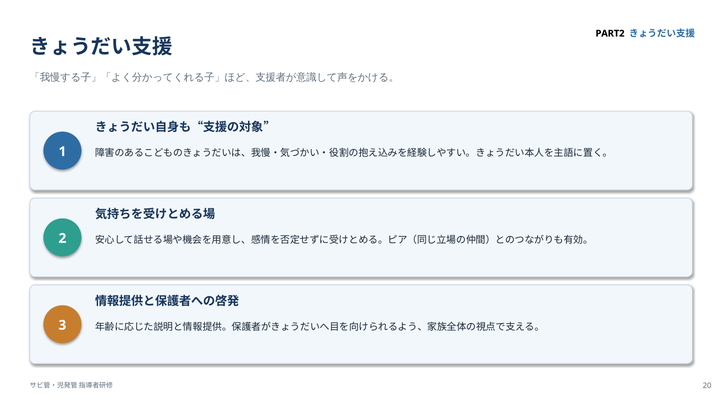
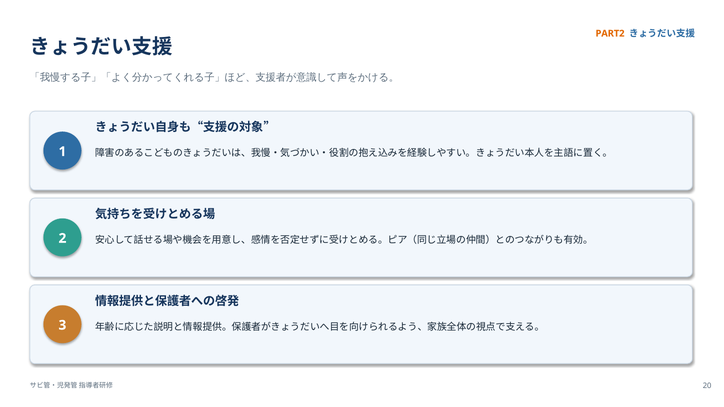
PART2 colour: black -> orange (610, 33)
